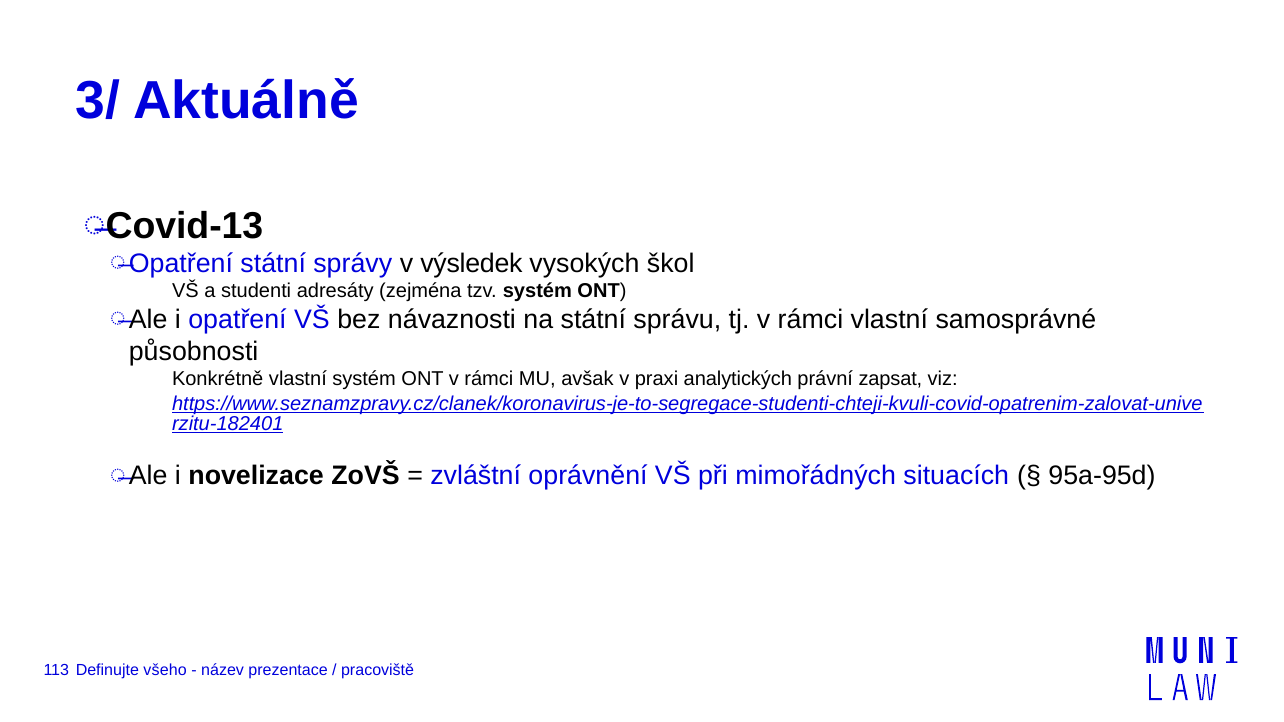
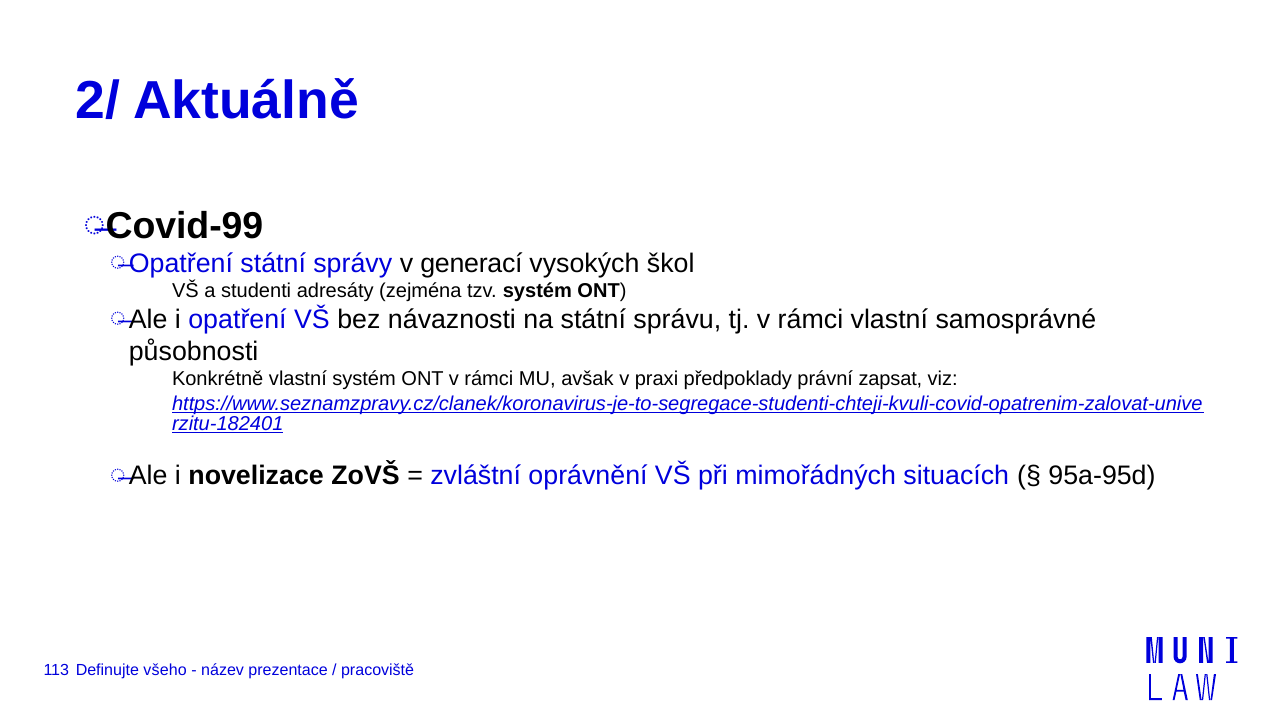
3/: 3/ -> 2/ (98, 101)
Covid-13: Covid-13 -> Covid-99 (184, 226)
výsledek: výsledek -> generací (471, 264)
analytických: analytických -> předpoklady (738, 379)
